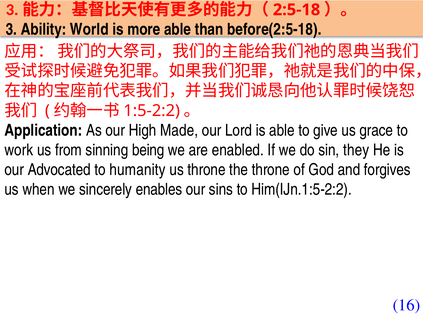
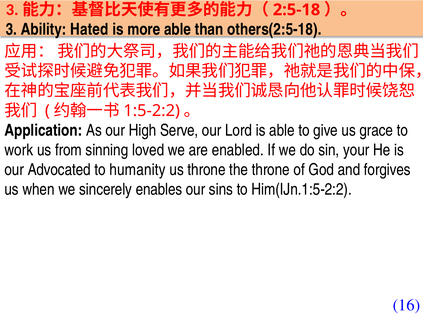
World: World -> Hated (89, 30)
before(2:5-18: before(2:5-18 -> others(2:5-18 (274, 30)
Made: Made -> Serve (179, 130)
being: being -> loved (148, 150)
they: they -> your (356, 150)
